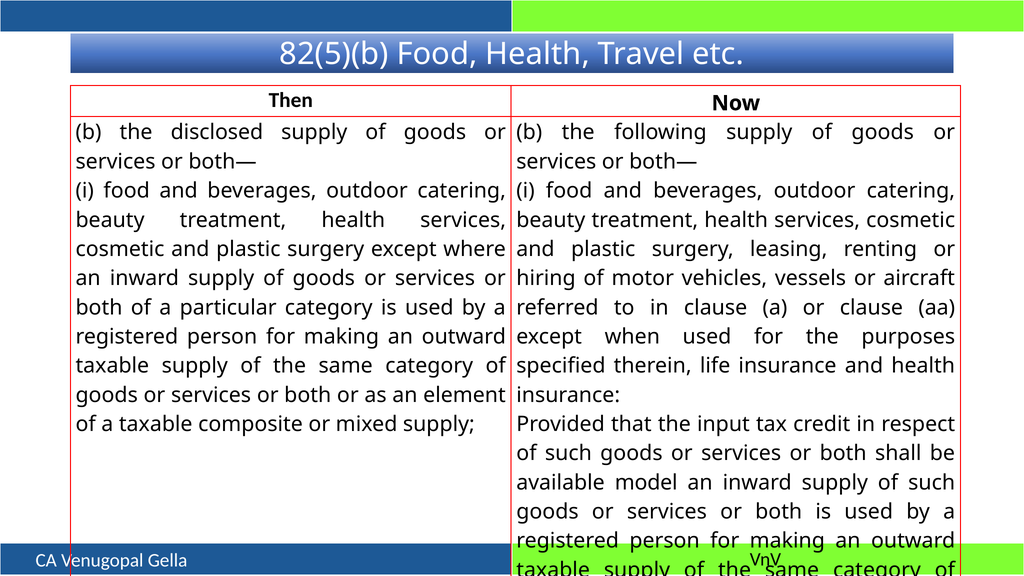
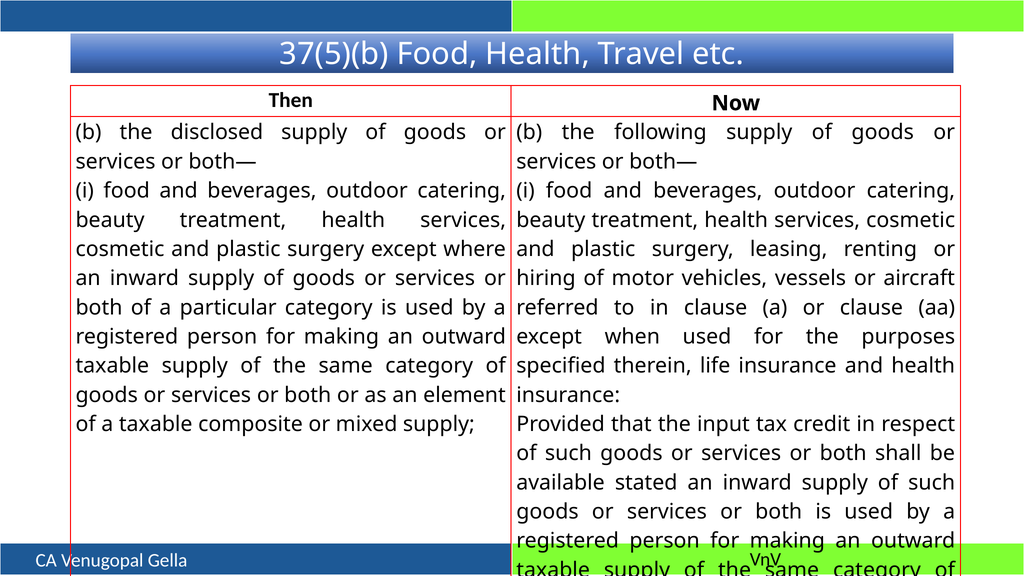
82(5)(b: 82(5)(b -> 37(5)(b (334, 54)
model: model -> stated (646, 483)
